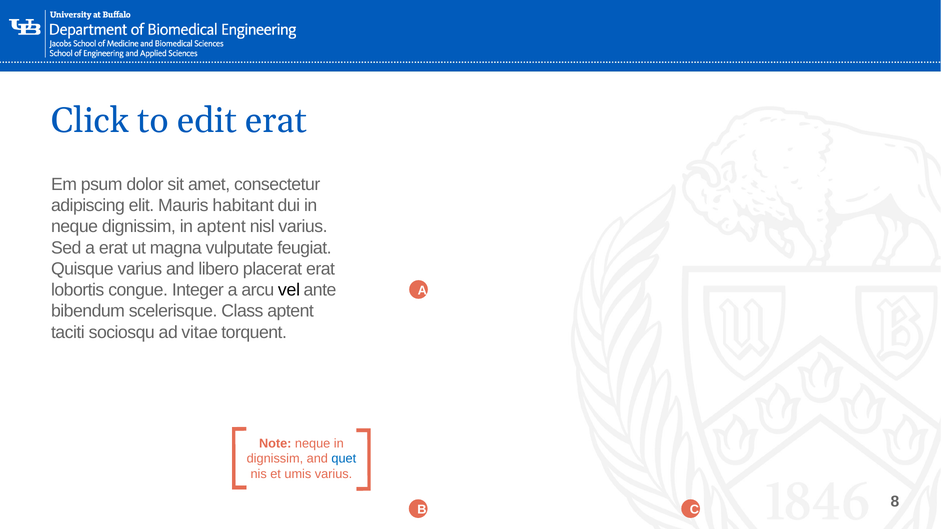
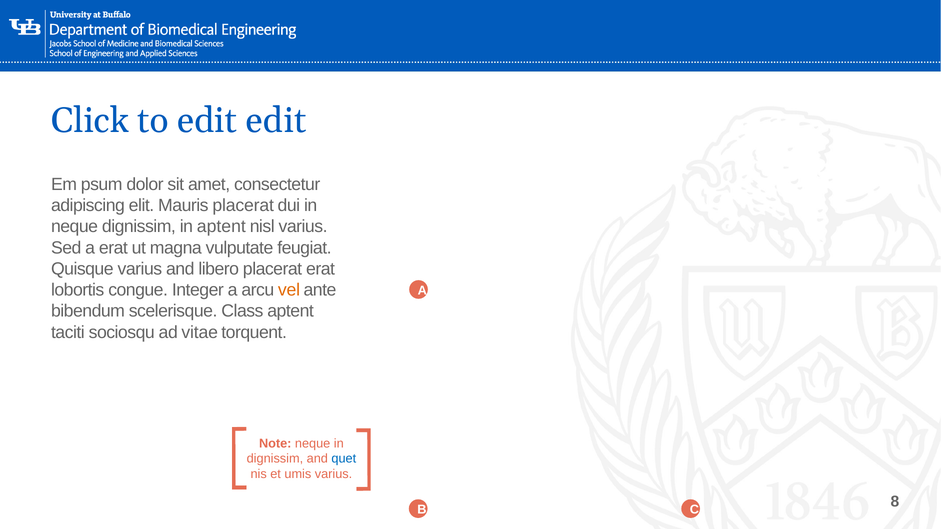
edit erat: erat -> edit (276, 121)
Mauris habitant: habitant -> placerat (243, 205)
vel colour: black -> orange (289, 290)
